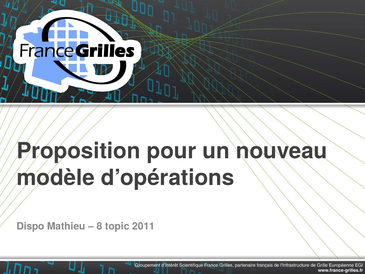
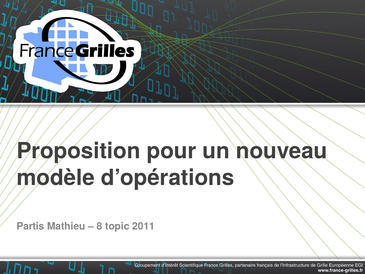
Dispo: Dispo -> Partis (30, 226)
